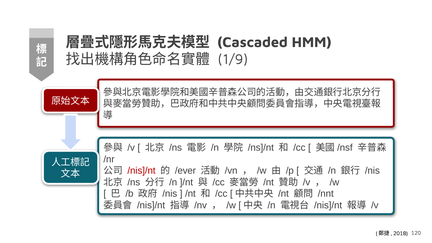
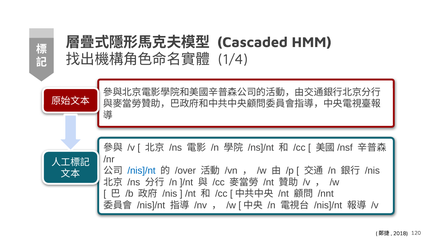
1/9: 1/9 -> 1/4 (233, 60)
/nis]/nt colour: red -> blue (142, 171)
/ever: /ever -> /over (185, 171)
